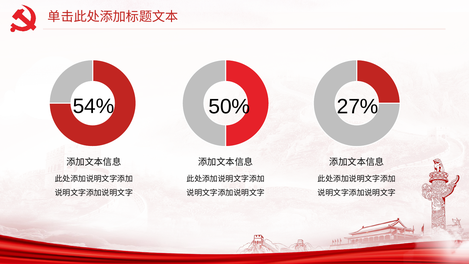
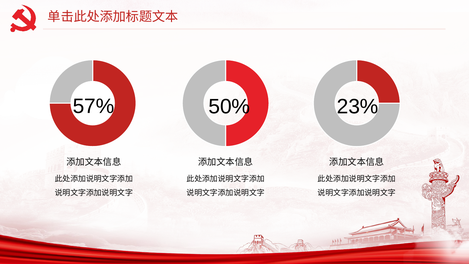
54%: 54% -> 57% (94, 106)
27%: 27% -> 23% (358, 107)
